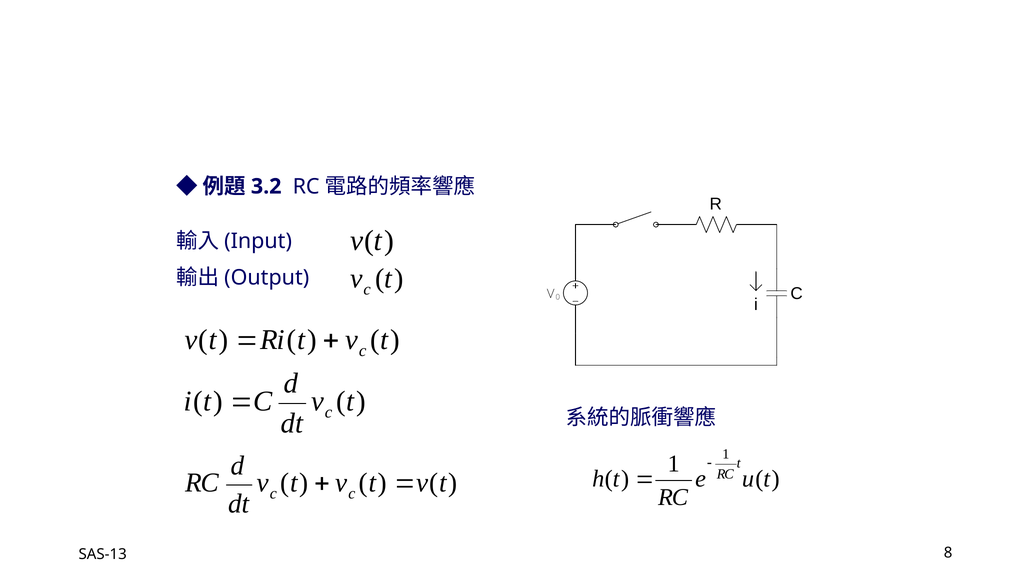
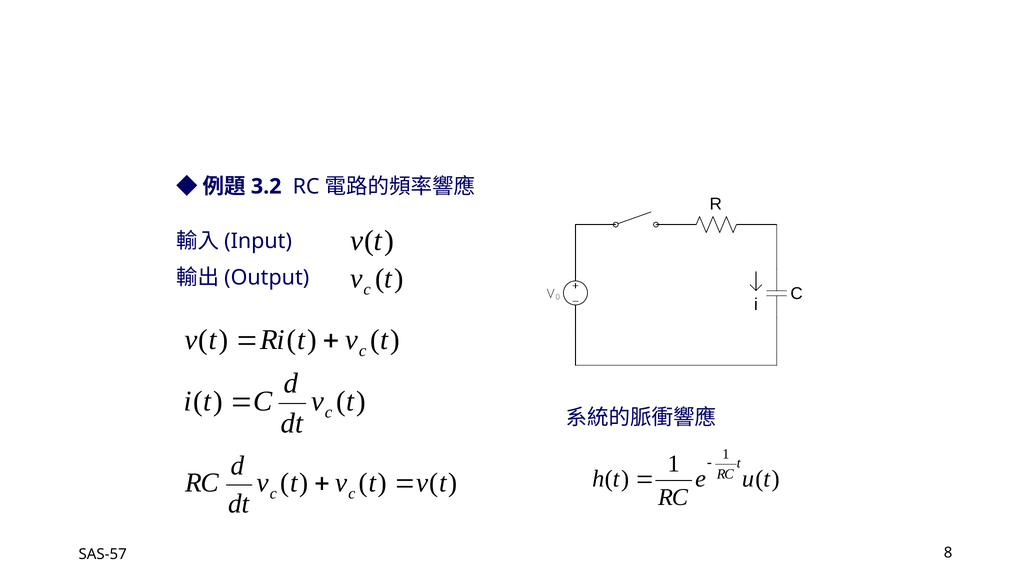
SAS-13: SAS-13 -> SAS-57 (103, 554)
